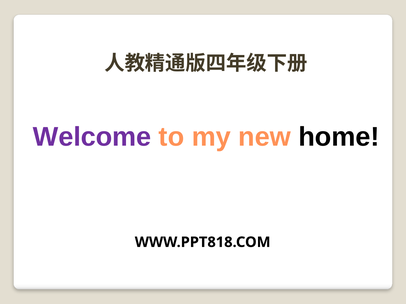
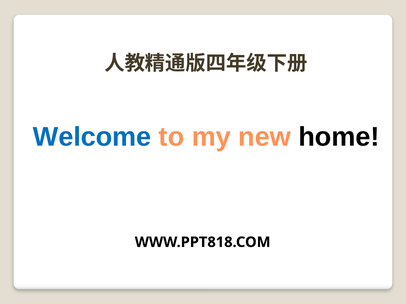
Welcome colour: purple -> blue (92, 137)
